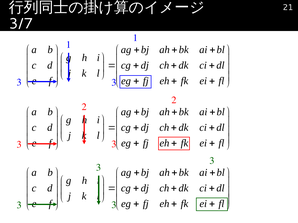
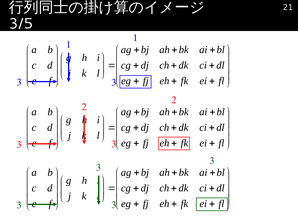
3/7: 3/7 -> 3/5 (21, 24)
